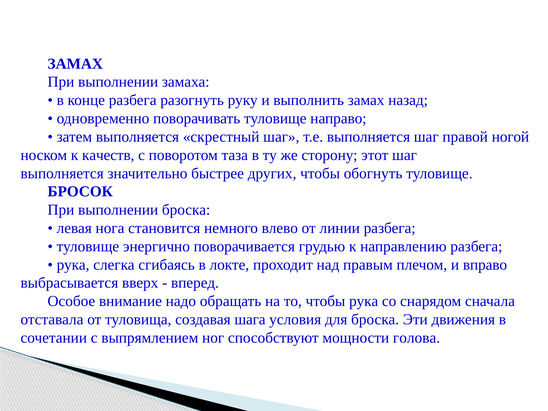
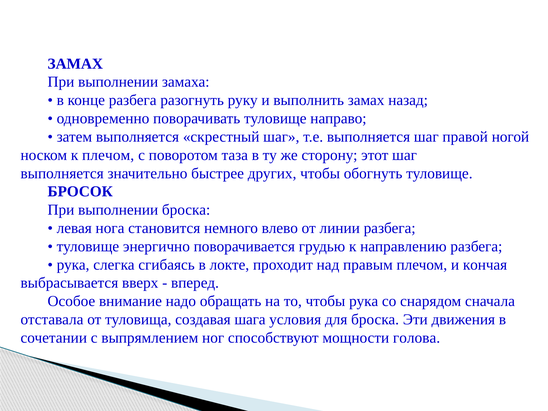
к качеств: качеств -> плечом (108, 155)
вправо: вправо -> кончая (485, 265)
